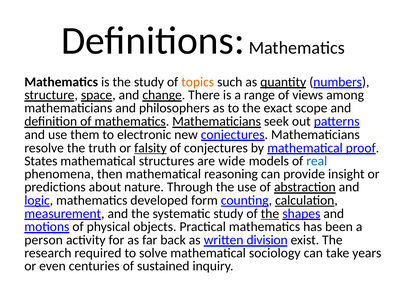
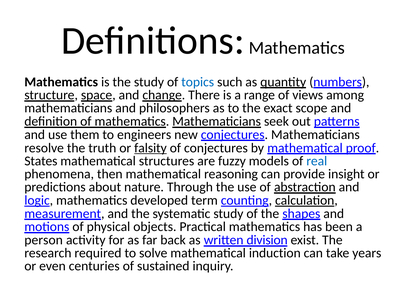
topics colour: orange -> blue (198, 82)
electronic: electronic -> engineers (144, 134)
wide: wide -> fuzzy (232, 161)
form: form -> term (204, 200)
the underline: present -> none (270, 213)
sociology: sociology -> induction (275, 253)
